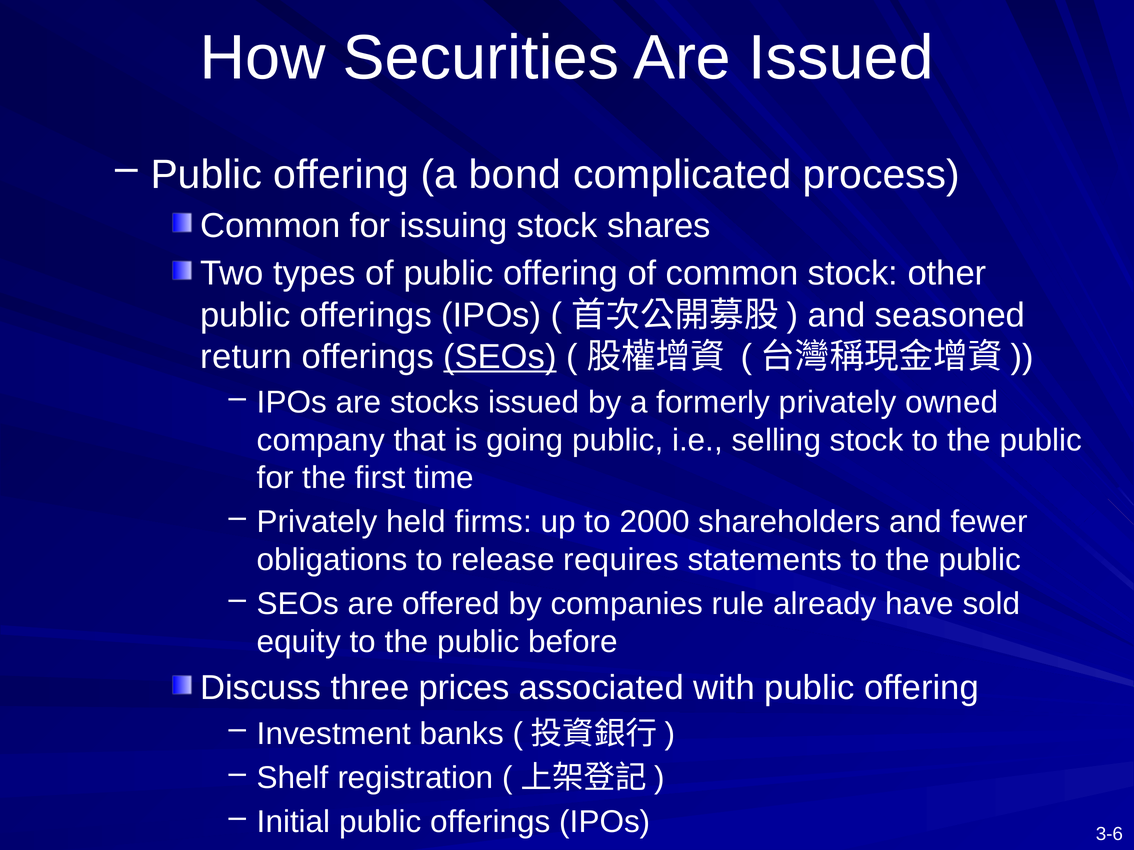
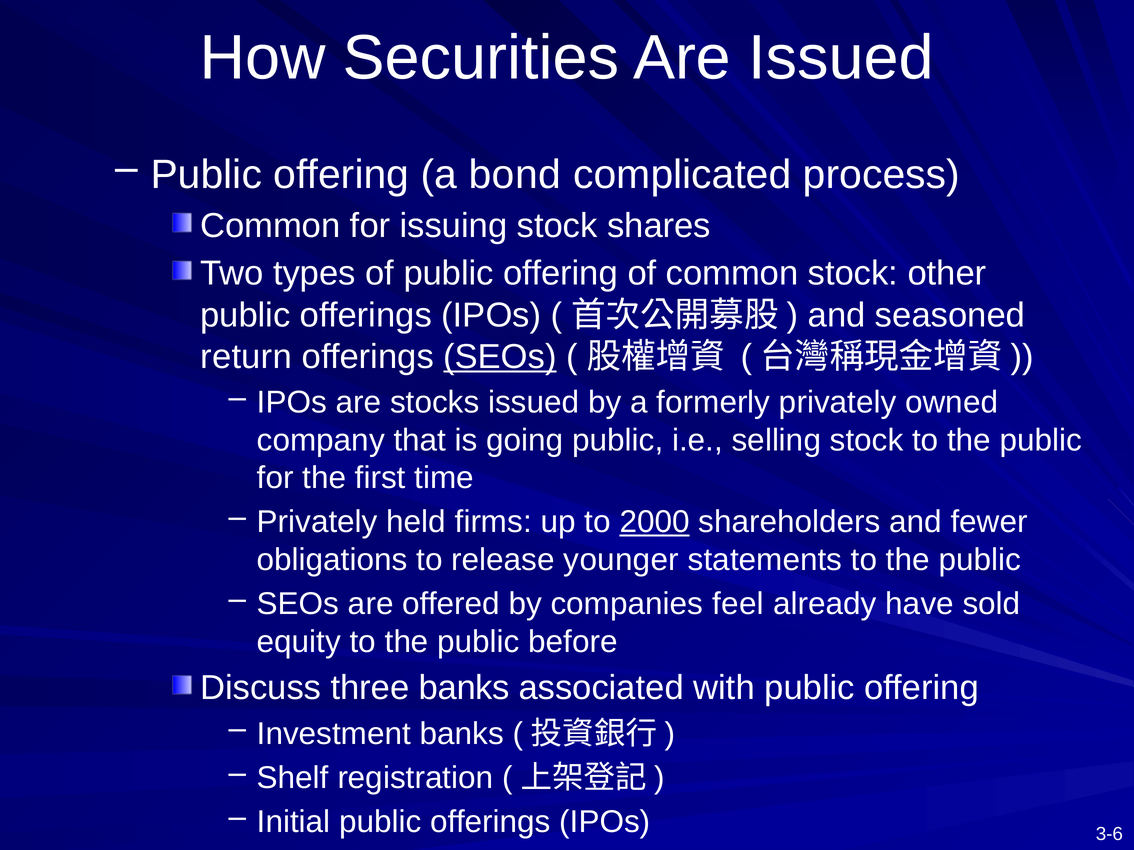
2000 underline: none -> present (655, 522)
requires: requires -> younger (621, 560)
rule: rule -> feel (738, 604)
three prices: prices -> banks (464, 688)
